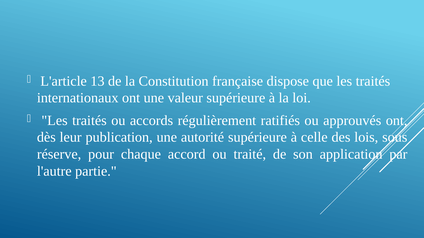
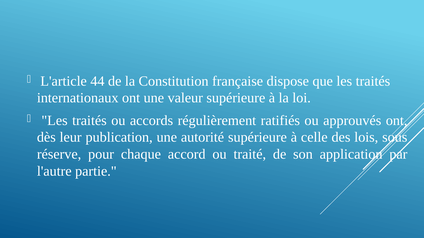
13: 13 -> 44 (97, 81)
